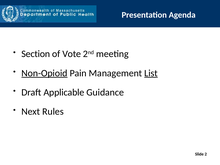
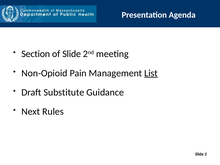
of Vote: Vote -> Slide (72, 54)
Non-Opioid underline: present -> none (44, 73)
Applicable: Applicable -> Substitute (64, 92)
